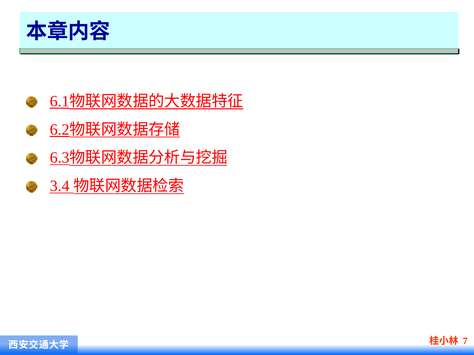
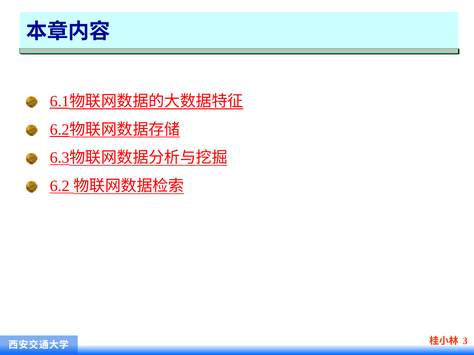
3.4: 3.4 -> 6.2 (60, 186)
7: 7 -> 3 (465, 341)
